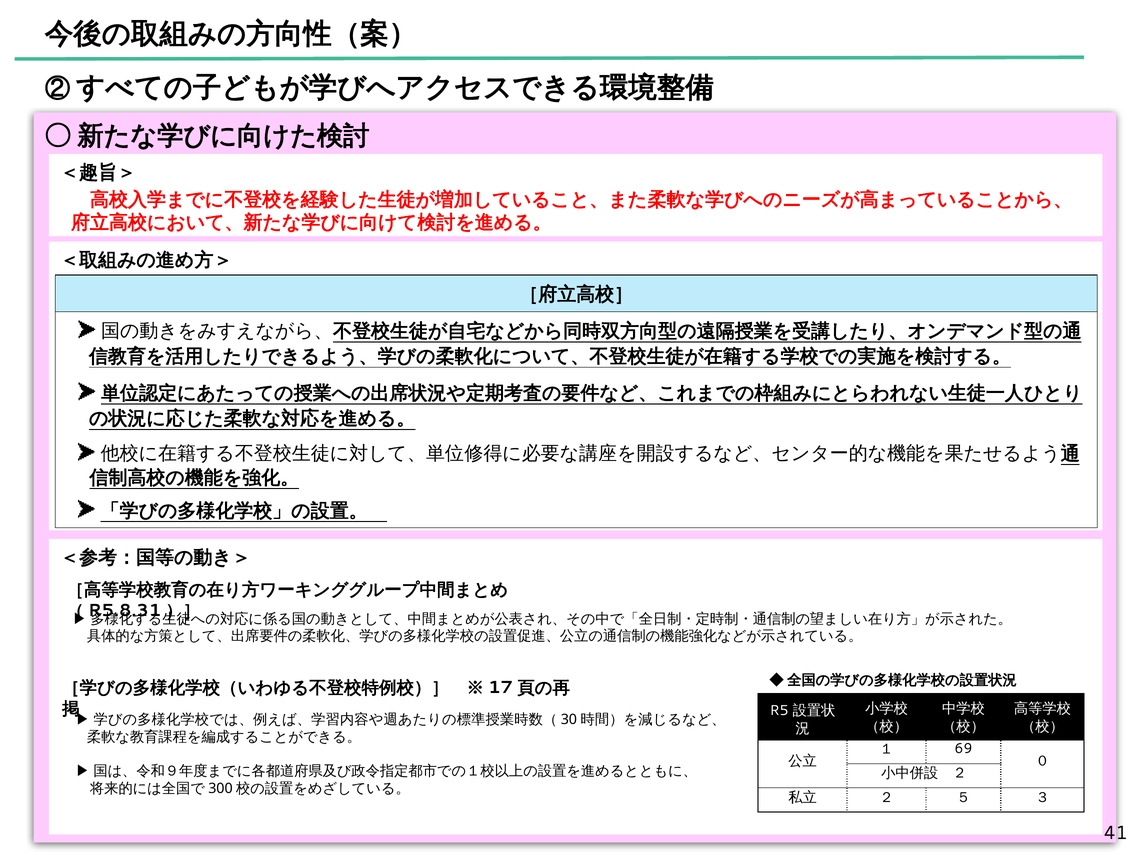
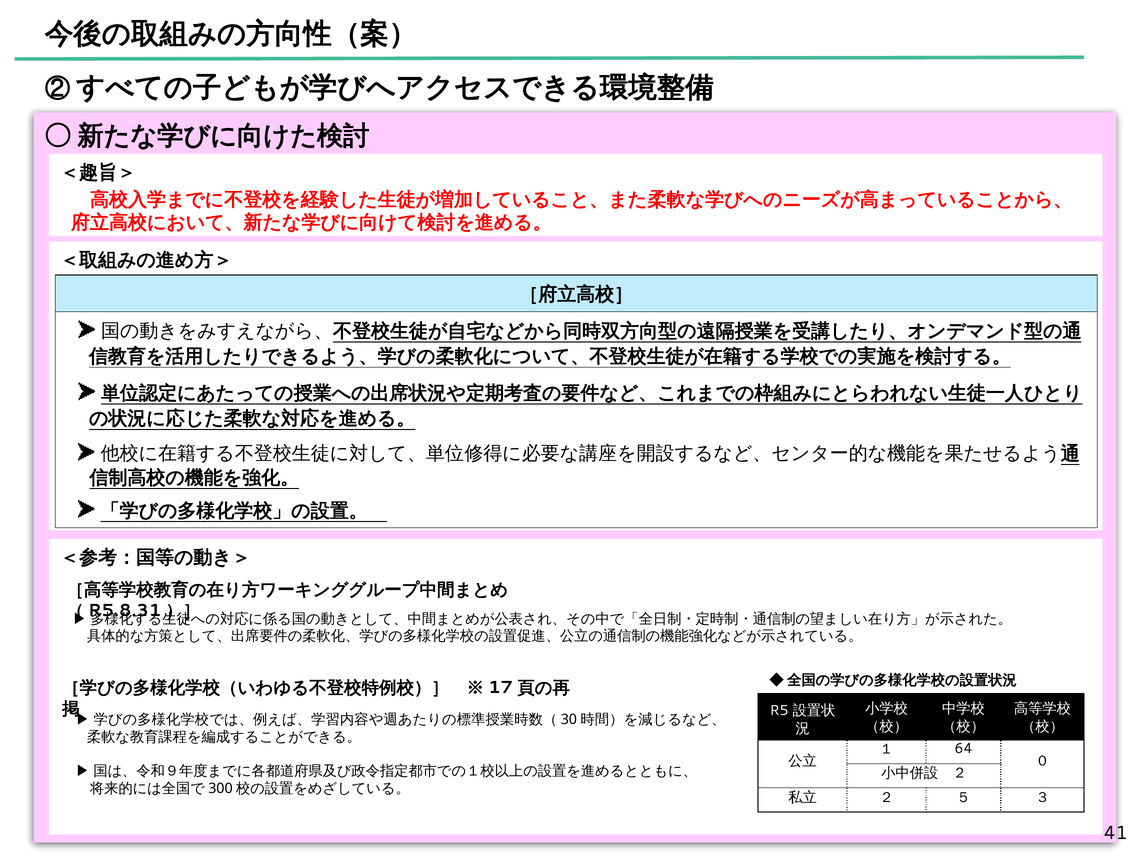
69: 69 -> 64 (963, 749)
